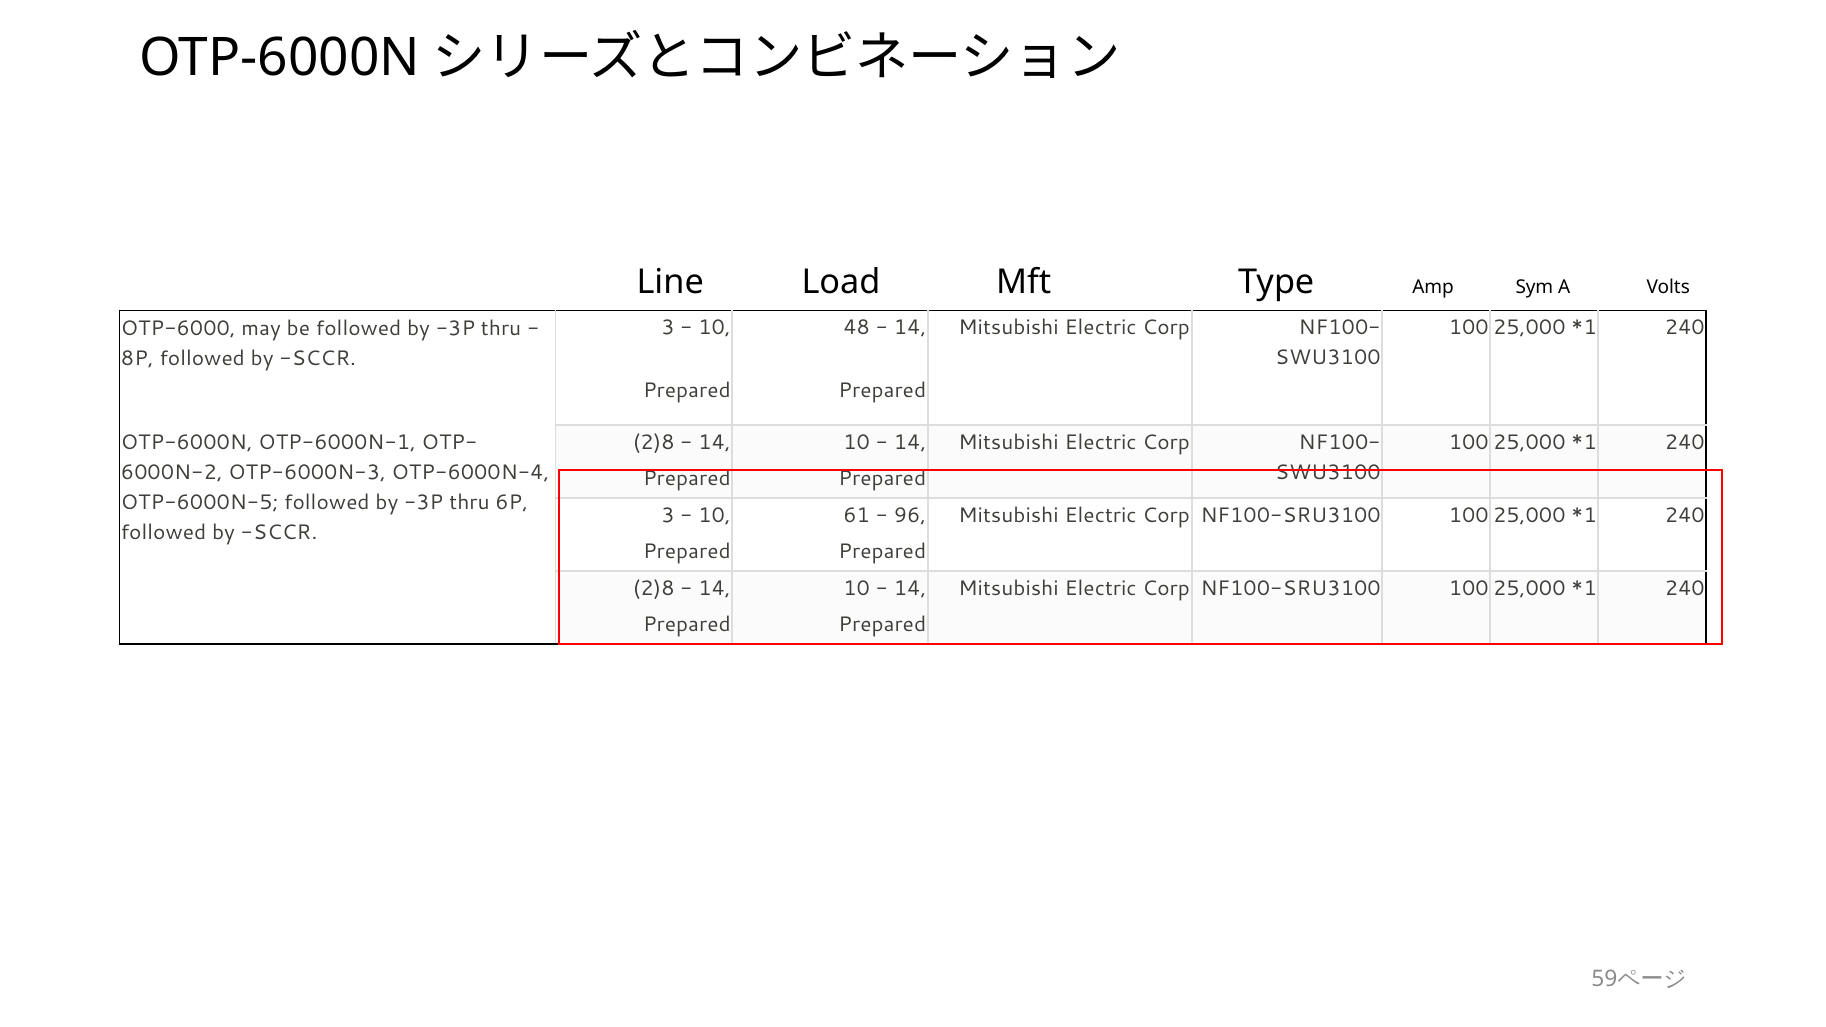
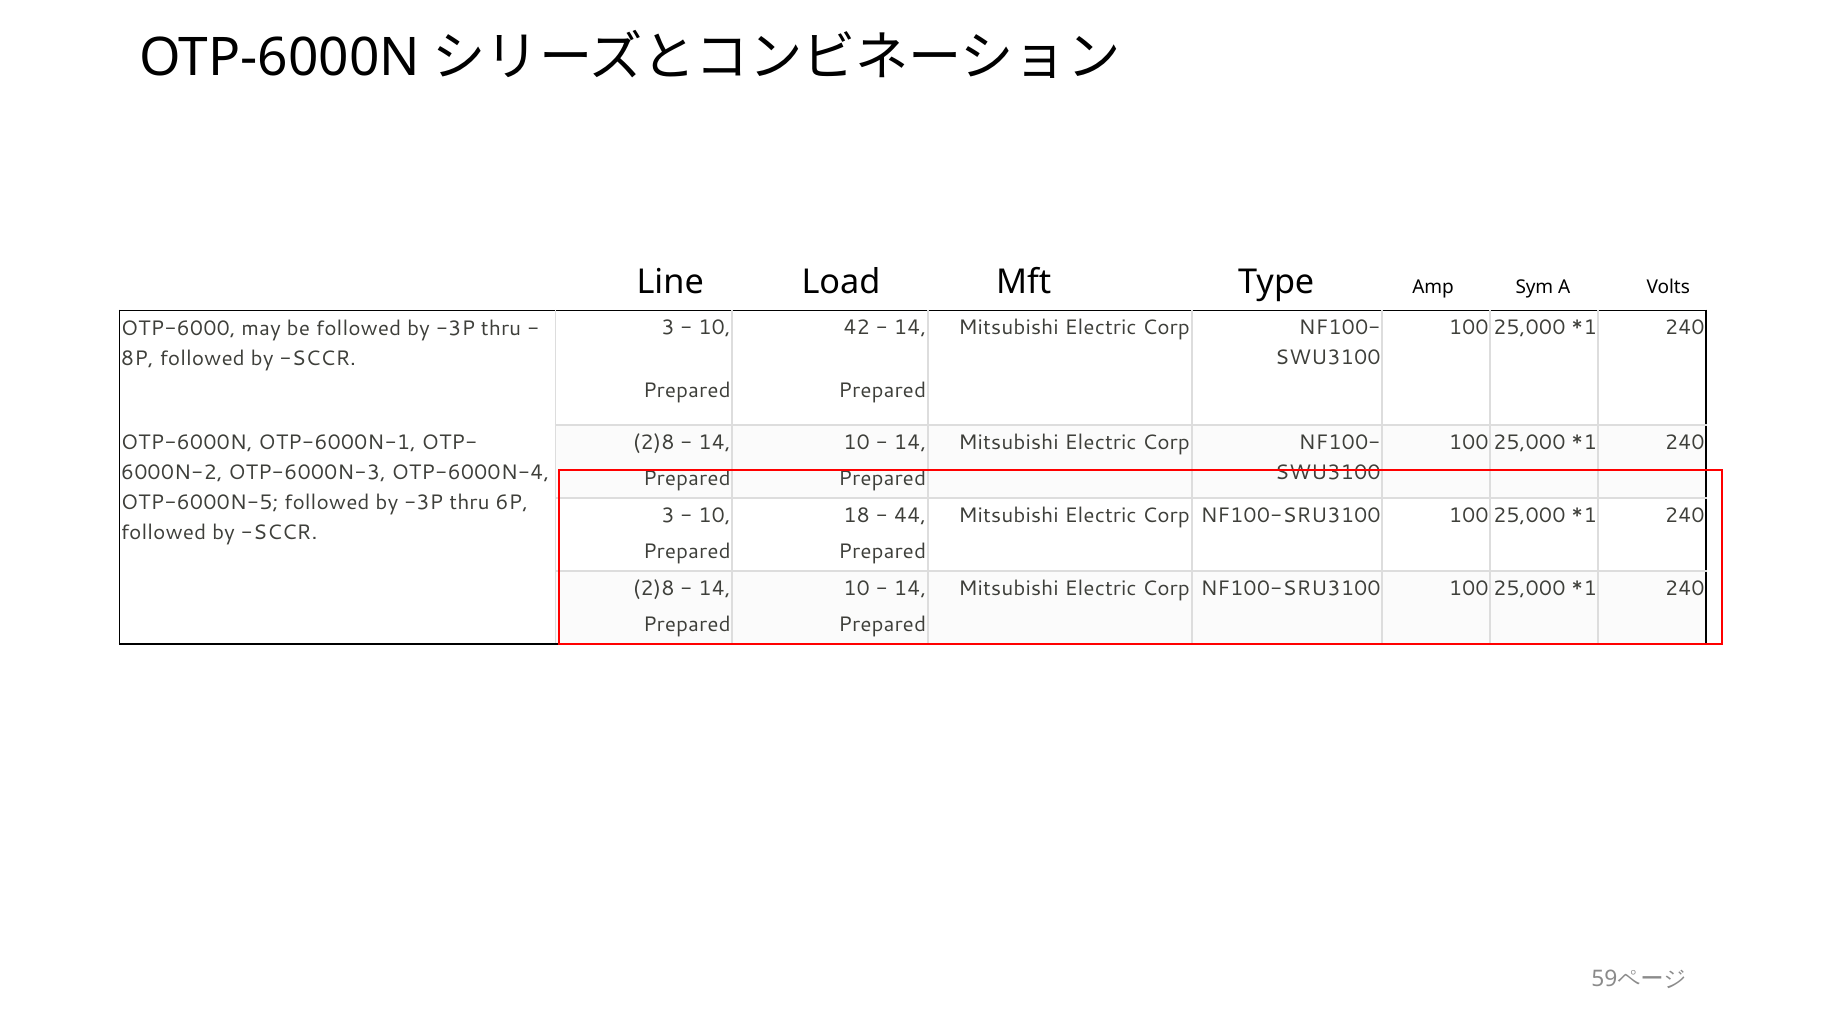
48: 48 -> 42 (857, 328)
61: 61 -> 18 (857, 516)
96: 96 -> 44 (910, 516)
